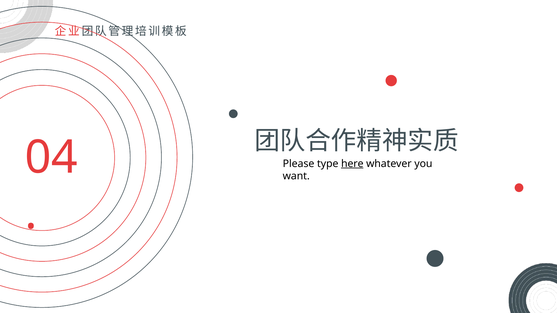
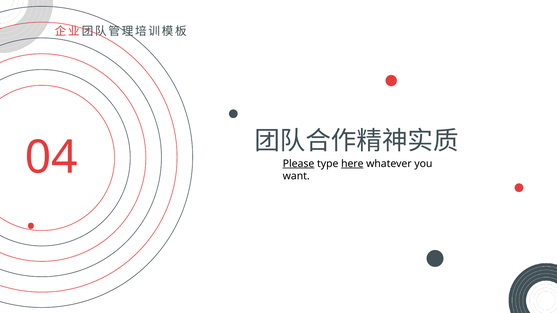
Please underline: none -> present (299, 164)
